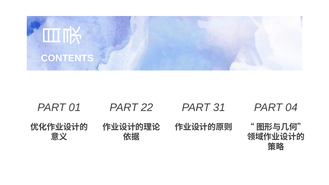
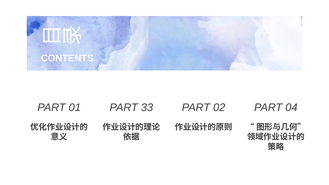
22: 22 -> 33 (147, 107)
31: 31 -> 02 (219, 107)
